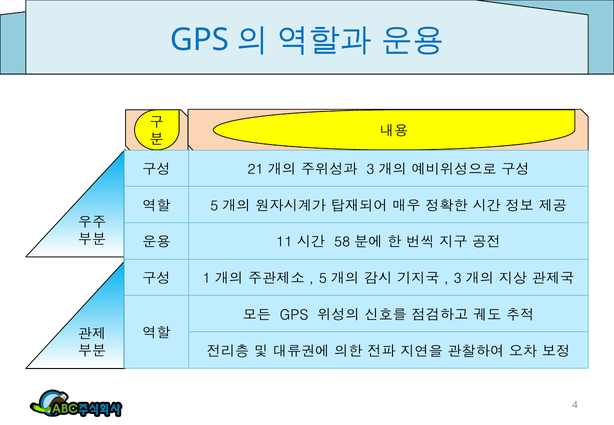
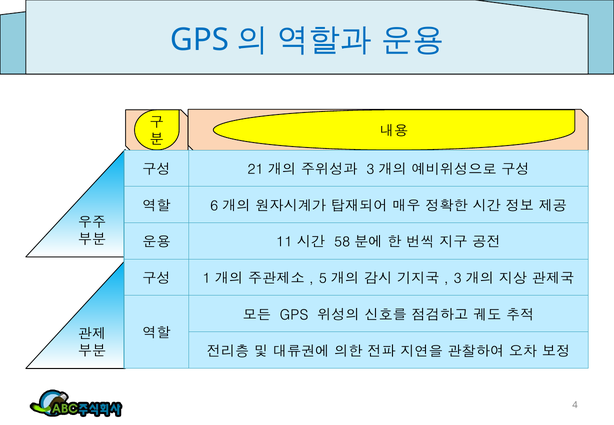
5: 5 -> 6 (214, 206)
